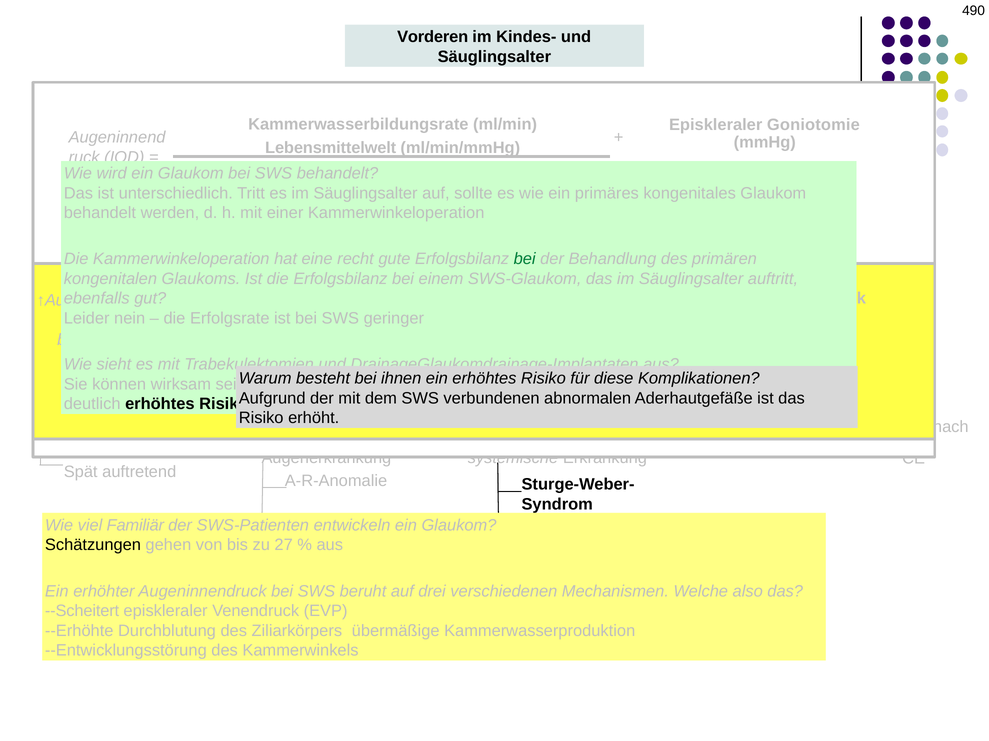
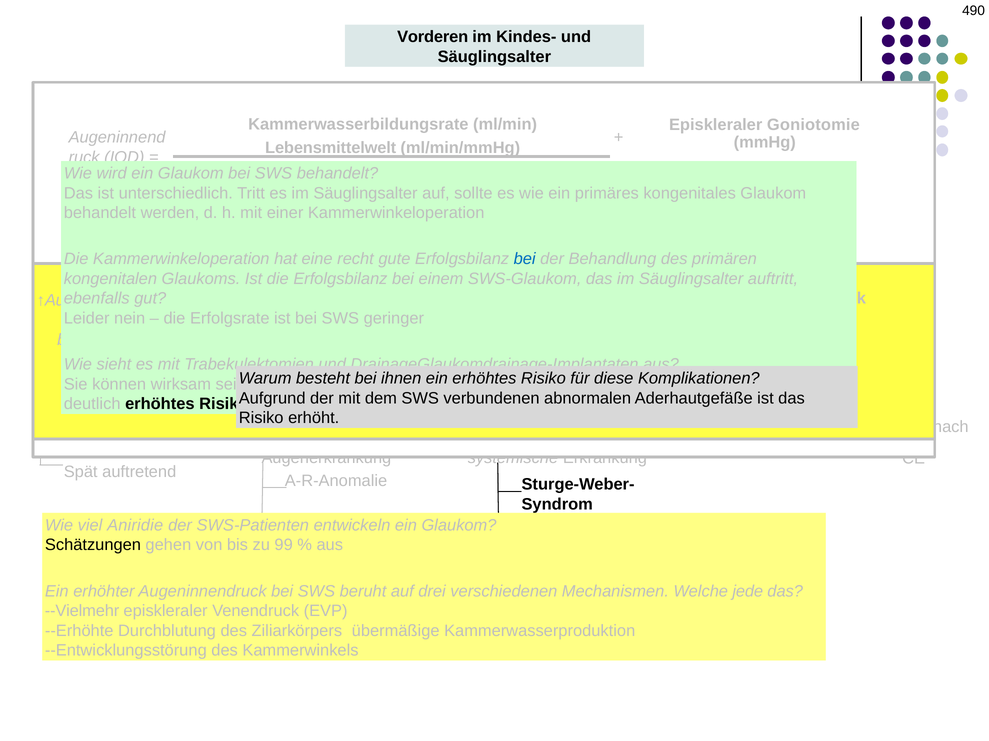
bei colour: green -> blue (525, 259)
viel Familiär: Familiär -> Aniridie (135, 526)
27: 27 -> 99 (284, 546)
also: also -> jede (748, 592)
--Scheitert: --Scheitert -> --Vielmehr (82, 611)
